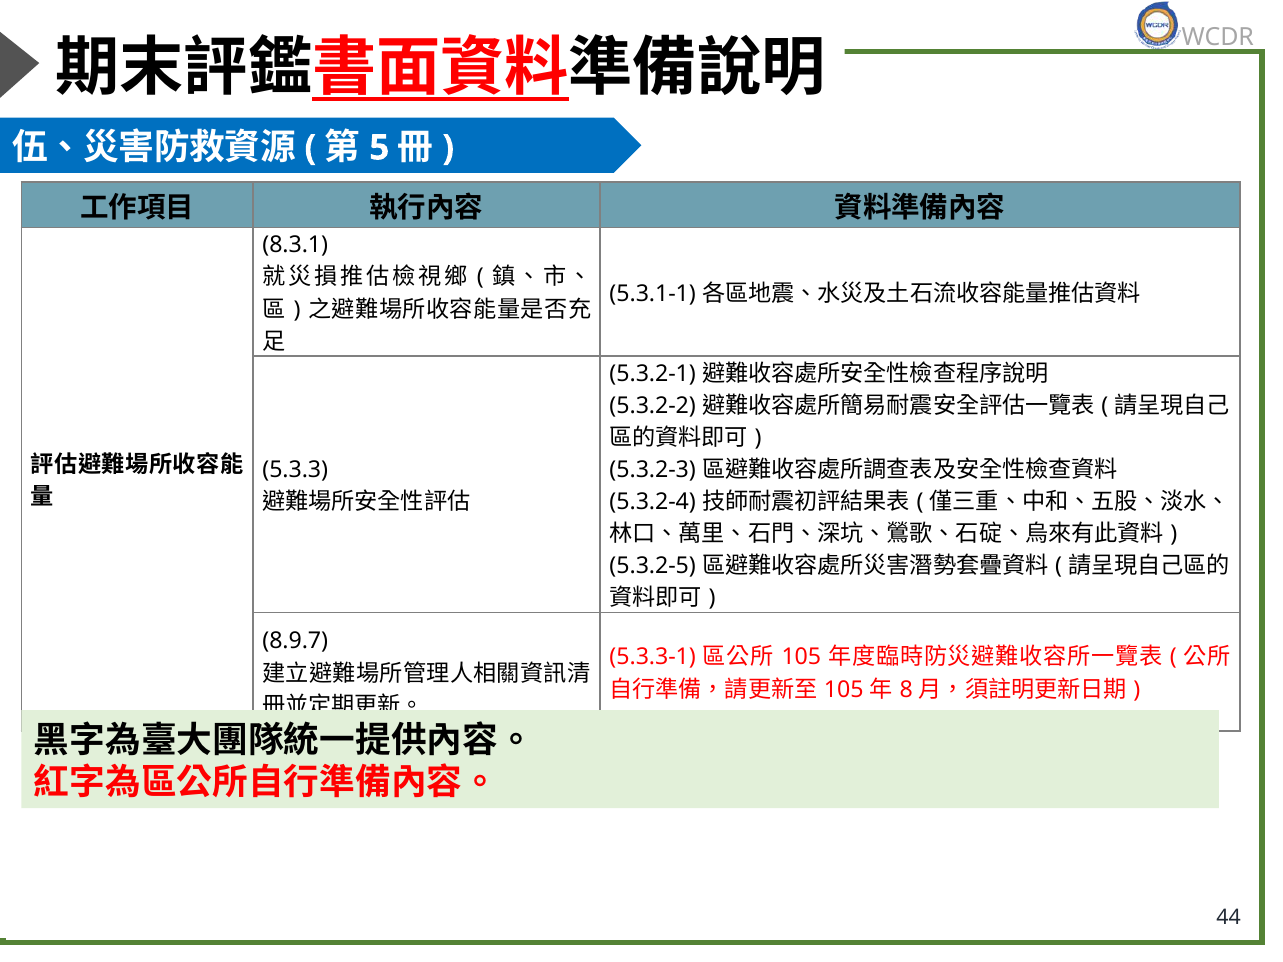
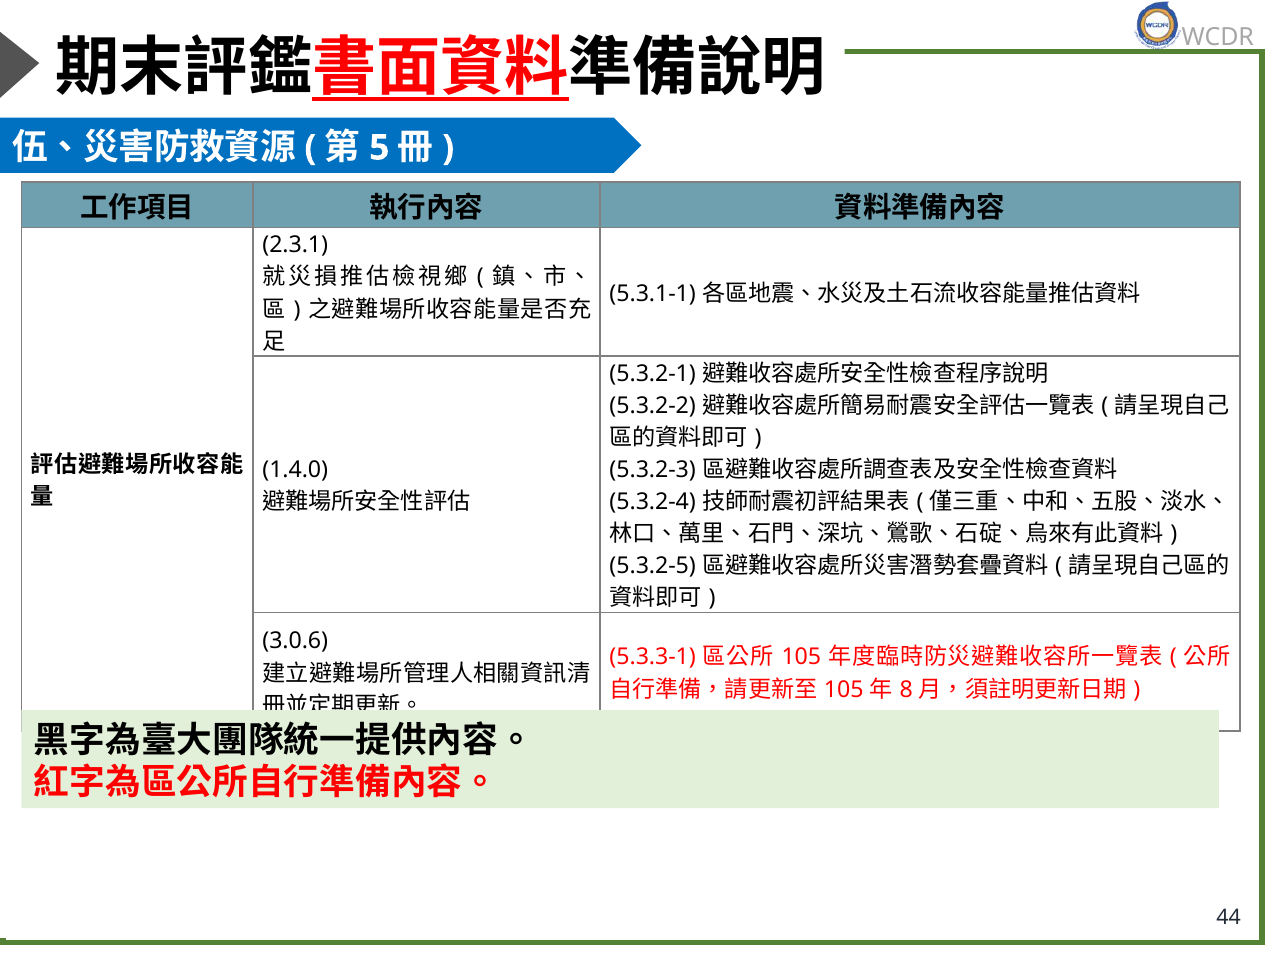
8.3.1: 8.3.1 -> 2.3.1 (295, 245)
5.3.3: 5.3.3 -> 1.4.0 (295, 470)
8.9.7: 8.9.7 -> 3.0.6 (295, 641)
